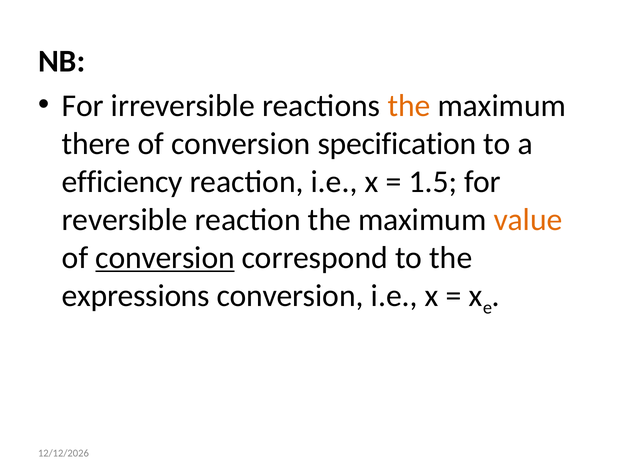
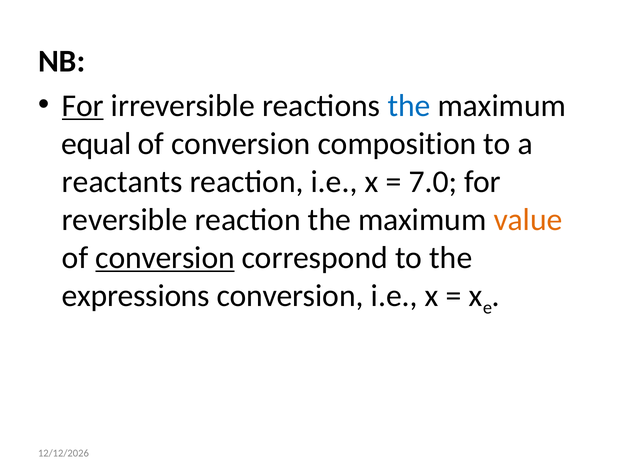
For underline: none -> present (83, 106)
the colour: orange -> blue (409, 106)
there: there -> equal (96, 144)
specification: specification -> composition (397, 144)
efficiency: efficiency -> reactants (122, 182)
1.5: 1.5 -> 7.0 (433, 182)
